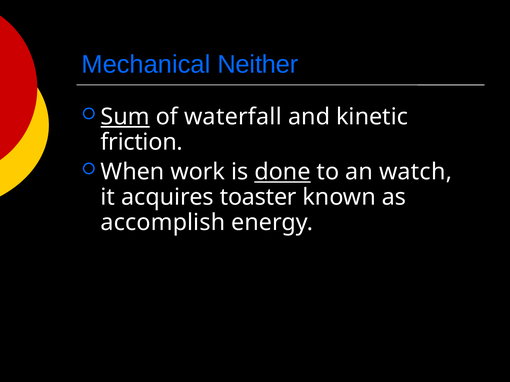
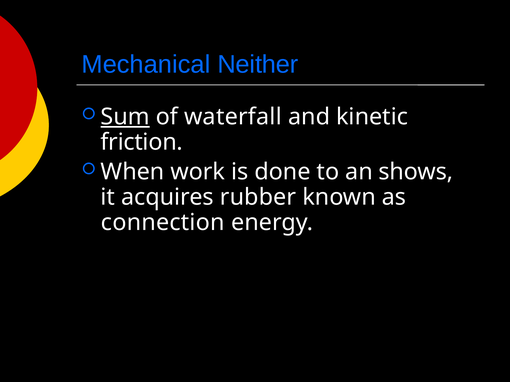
done underline: present -> none (282, 172)
watch: watch -> shows (416, 172)
toaster: toaster -> rubber (258, 197)
accomplish: accomplish -> connection (163, 223)
